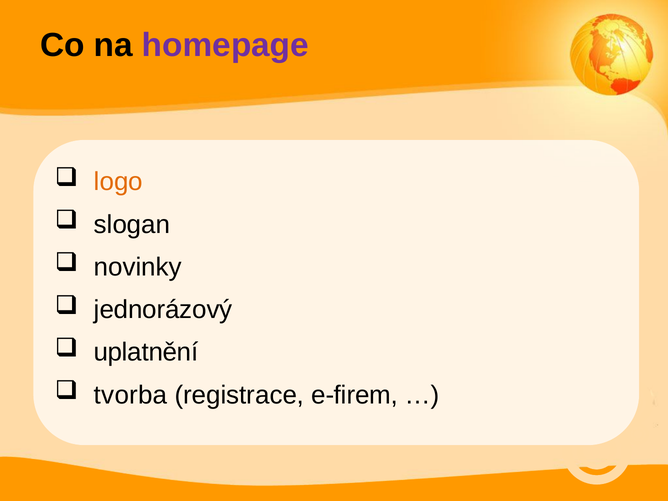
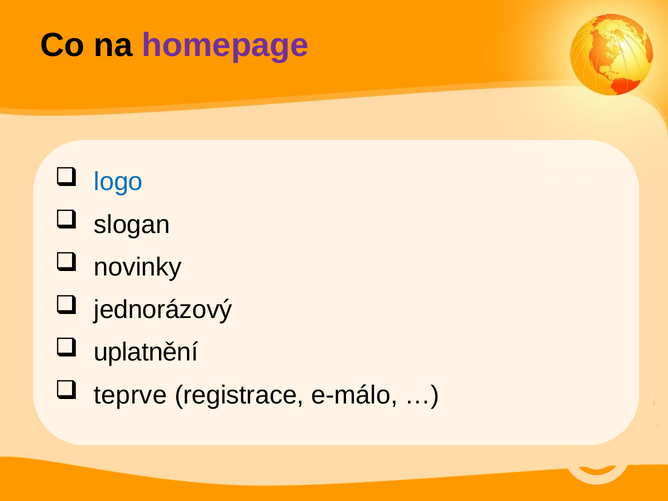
logo colour: orange -> blue (118, 182)
tvorba: tvorba -> teprve (131, 395)
e-firem: e-firem -> e-málo (355, 395)
